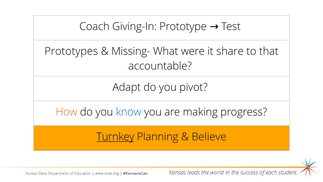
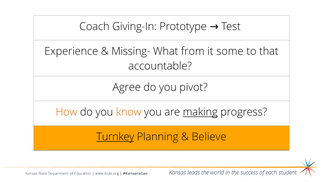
Prototypes: Prototypes -> Experience (71, 51)
were: were -> from (193, 51)
share: share -> some (230, 51)
Adapt: Adapt -> Agree (127, 87)
know colour: blue -> orange (129, 112)
making underline: none -> present (200, 112)
